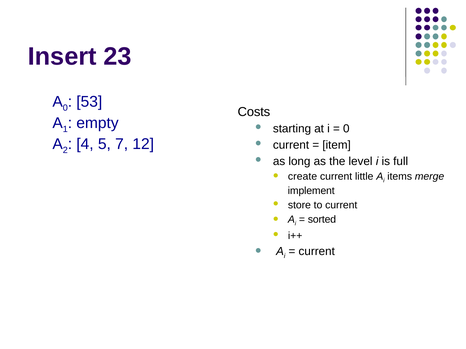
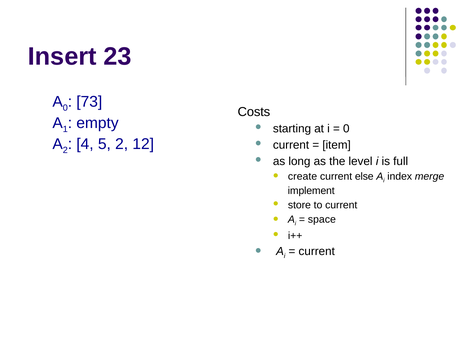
53: 53 -> 73 (89, 102)
5 7: 7 -> 2 (122, 144)
little: little -> else (364, 177)
items: items -> index (400, 177)
sorted: sorted -> space (322, 220)
